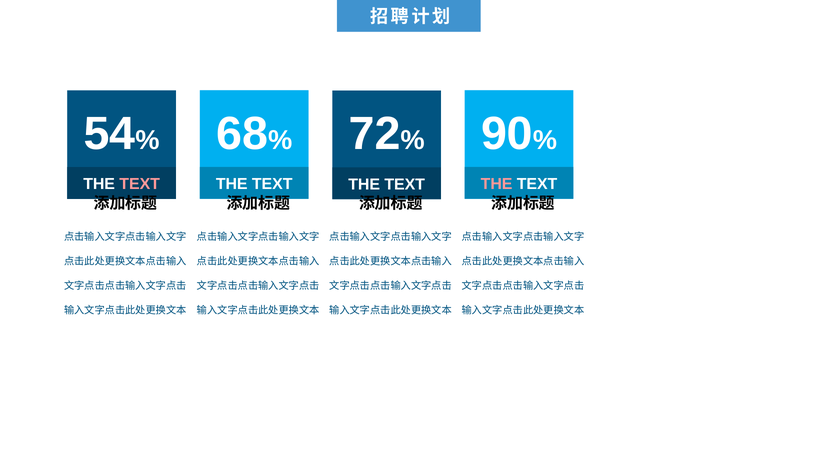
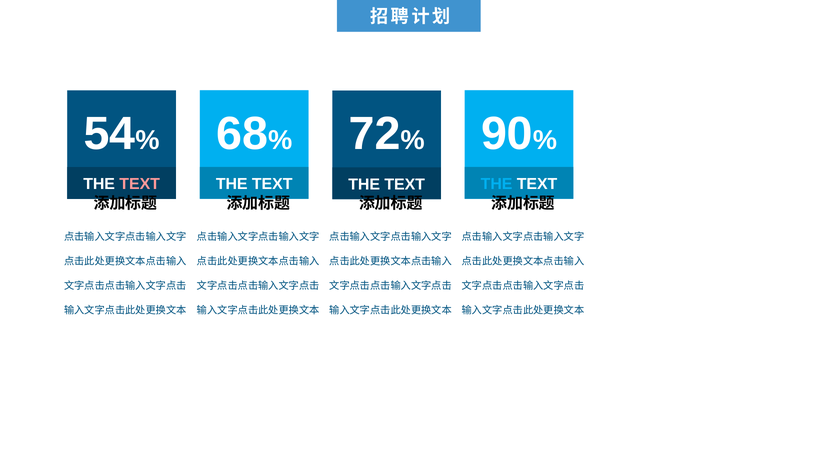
THE colour: pink -> light blue (497, 184)
